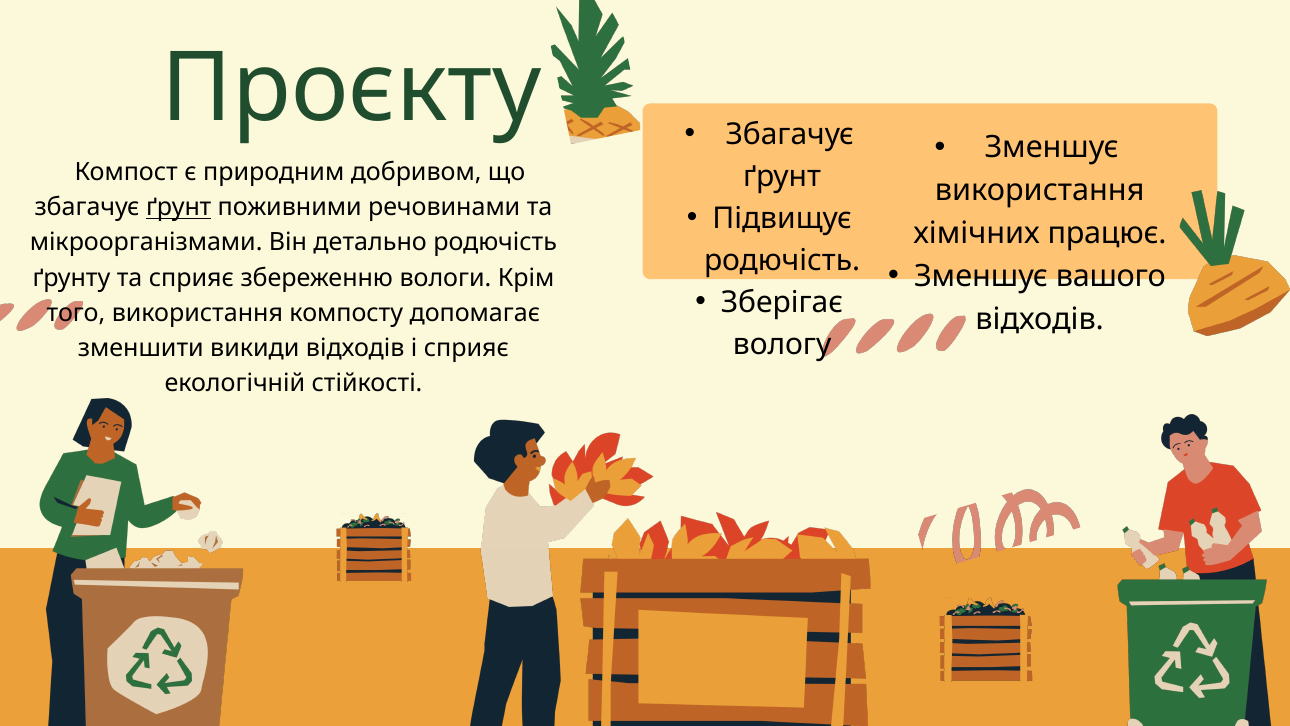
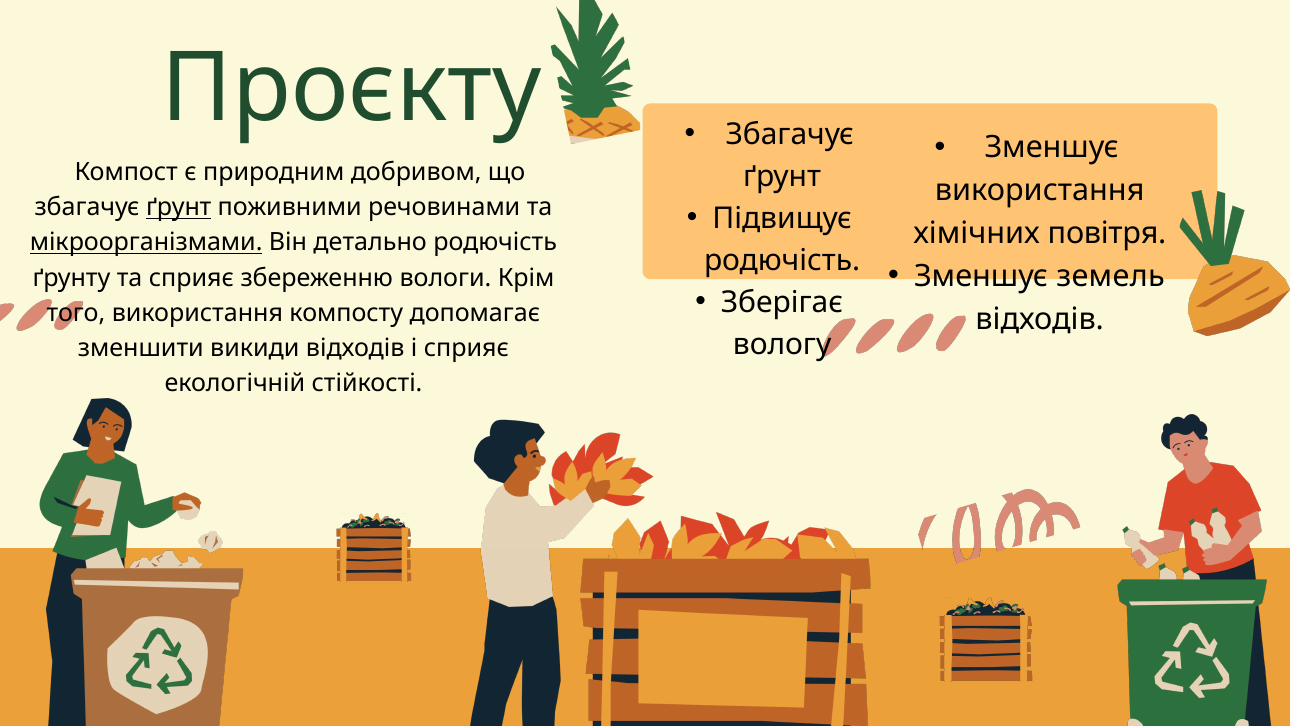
працює: працює -> повітря (1107, 233)
мікроорганізмами underline: none -> present (146, 243)
вашого: вашого -> земель (1111, 276)
